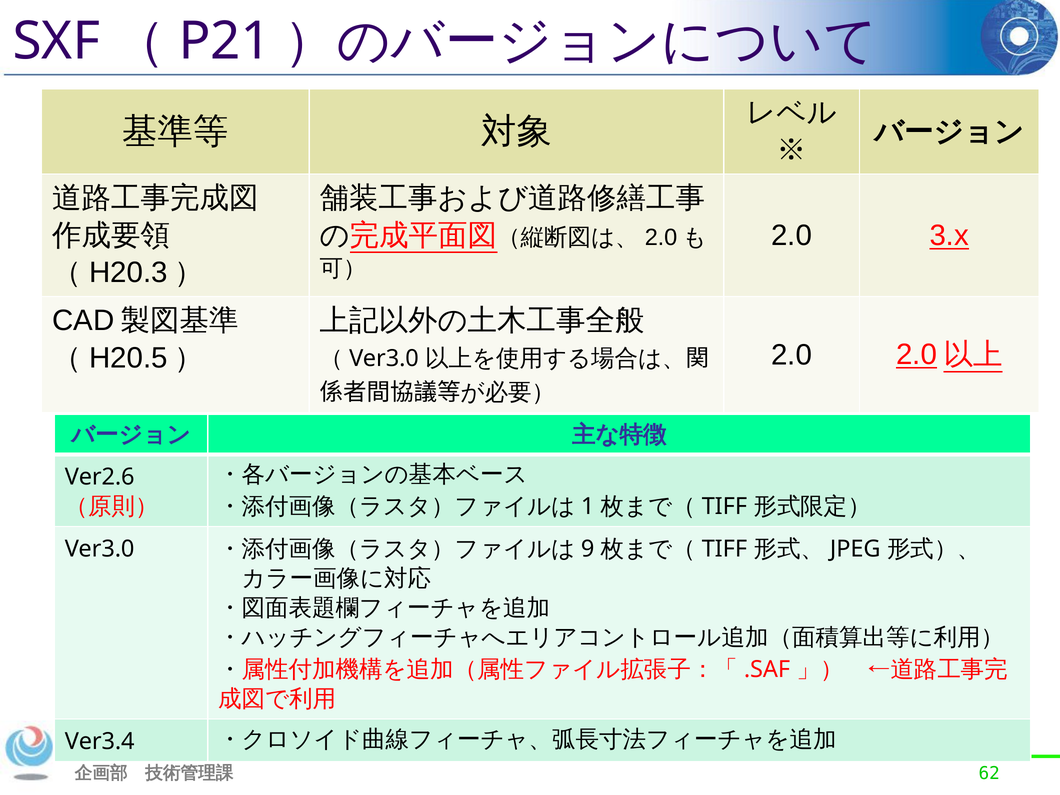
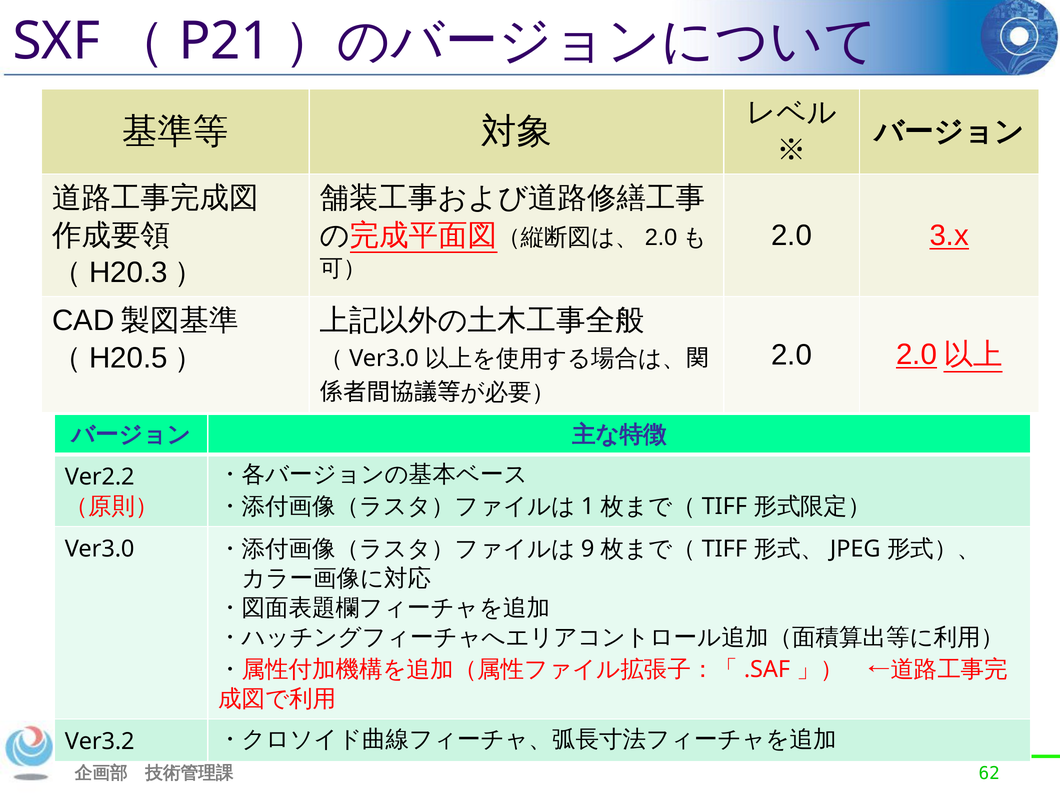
Ver2.6: Ver2.6 -> Ver2.2 (100, 477)
Ver3.4: Ver3.4 -> Ver3.2 (100, 742)
